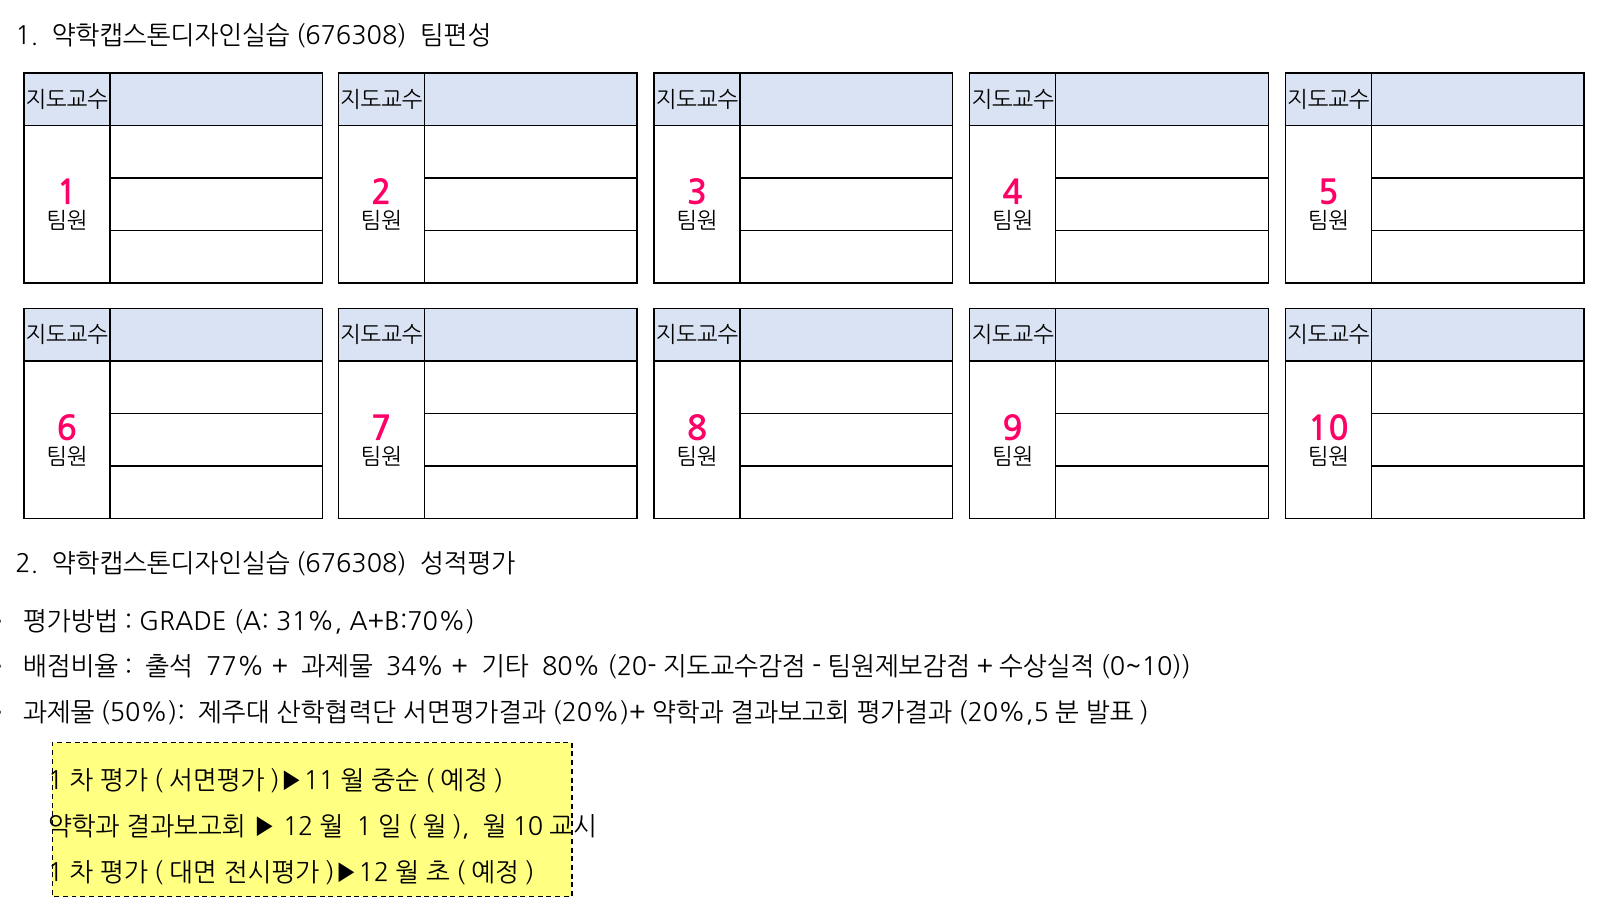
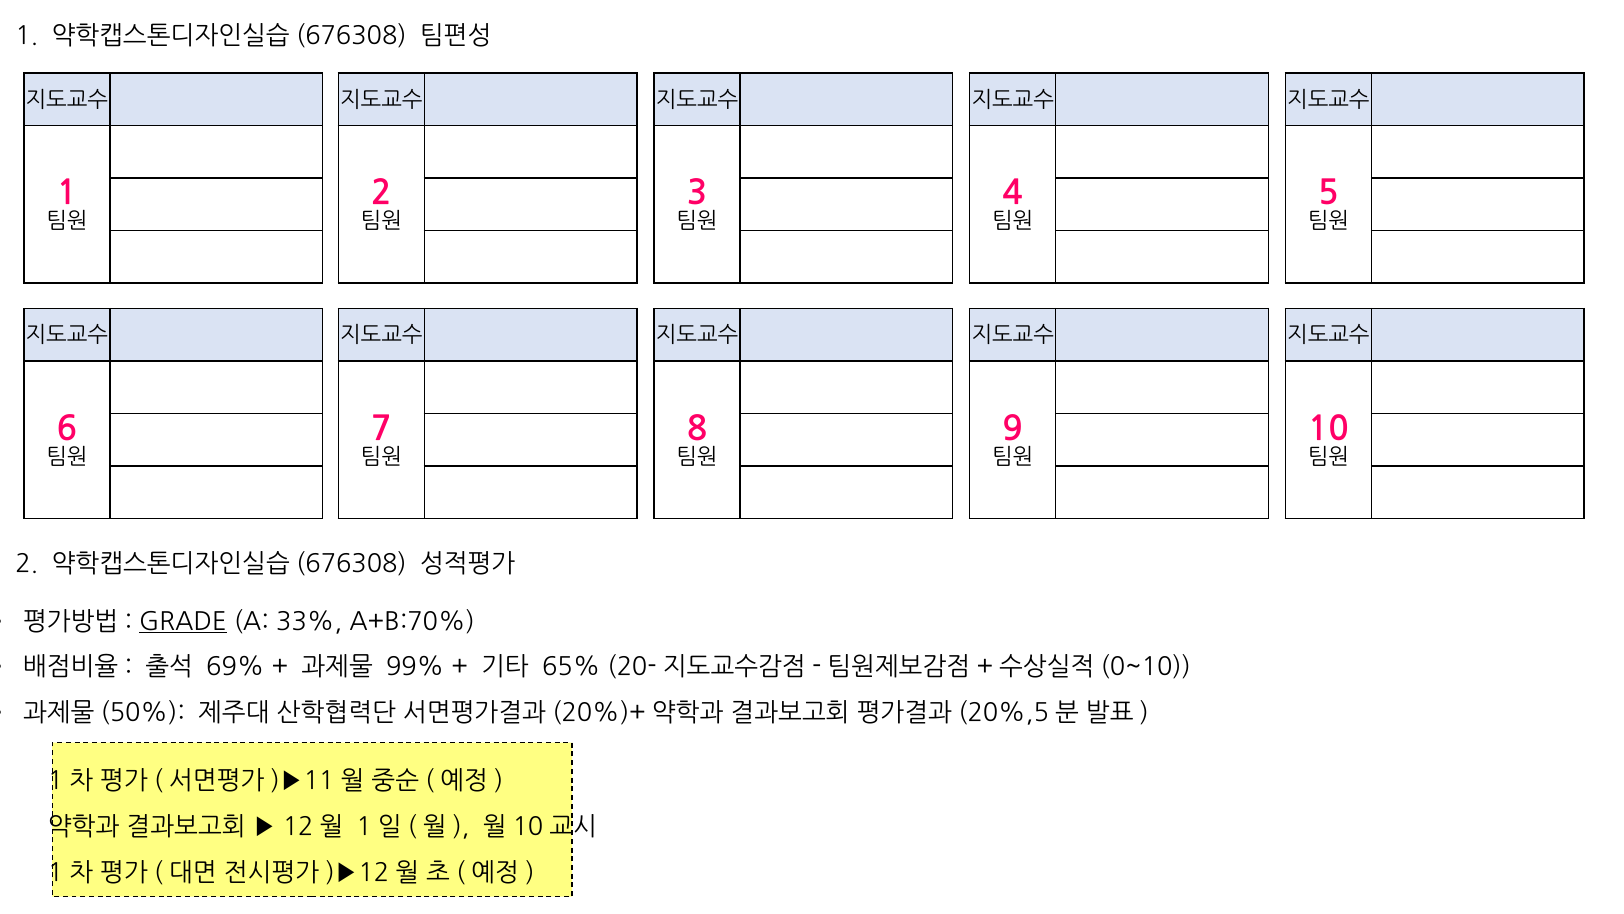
GRADE underline: none -> present (183, 621)
31%: 31% -> 33% (309, 621)
77%: 77% -> 69% (235, 667)
34%: 34% -> 99% (415, 667)
80%: 80% -> 65% (571, 667)
